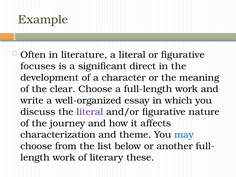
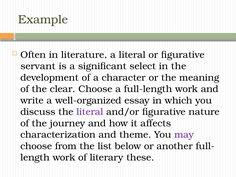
focuses: focuses -> servant (38, 66)
direct: direct -> select (143, 66)
may colour: blue -> purple (184, 135)
